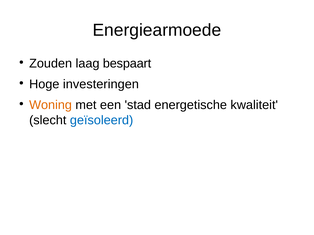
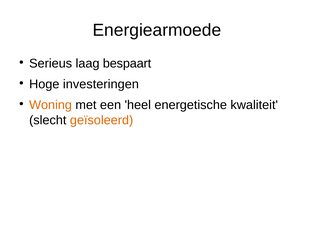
Zouden: Zouden -> Serieus (51, 64)
stad: stad -> heel (138, 105)
geïsoleerd colour: blue -> orange (102, 120)
